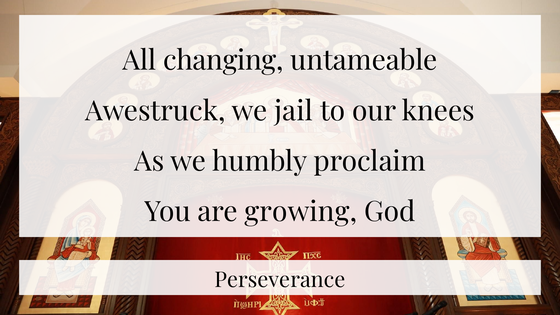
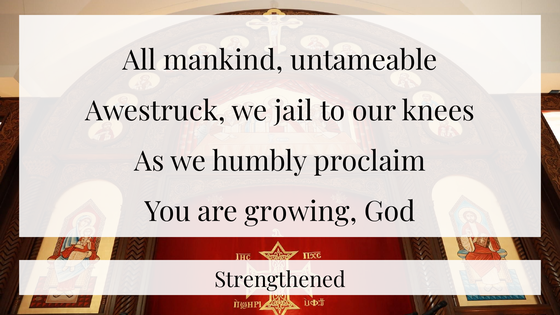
changing: changing -> mankind (223, 61)
Perseverance: Perseverance -> Strengthened (280, 280)
